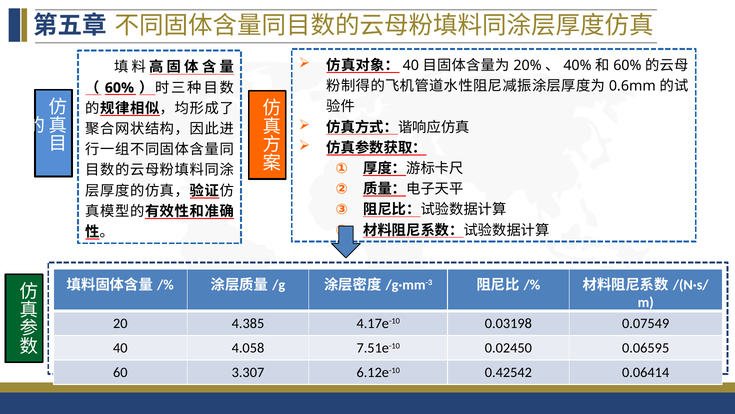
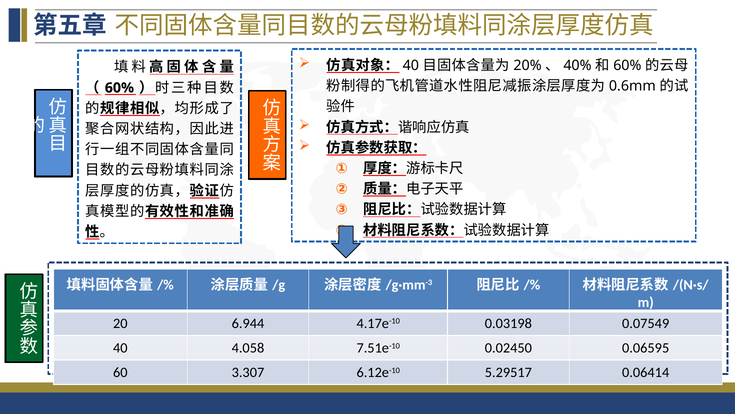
4.385: 4.385 -> 6.944 (248, 323)
0.42542: 0.42542 -> 5.29517 (508, 372)
